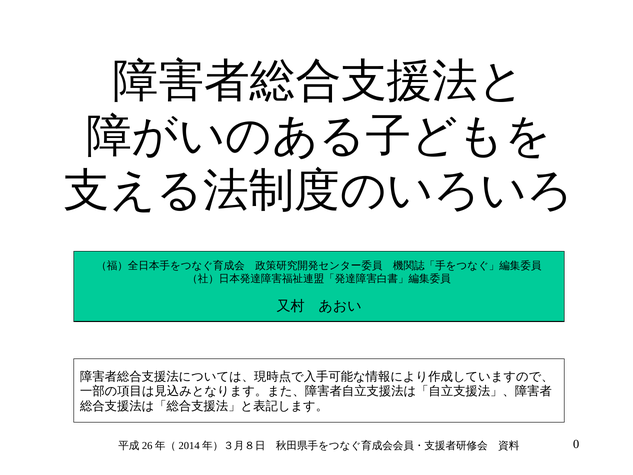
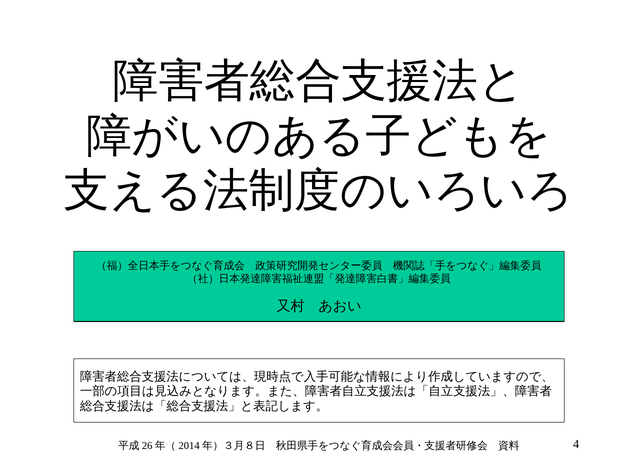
0: 0 -> 4 (576, 444)
